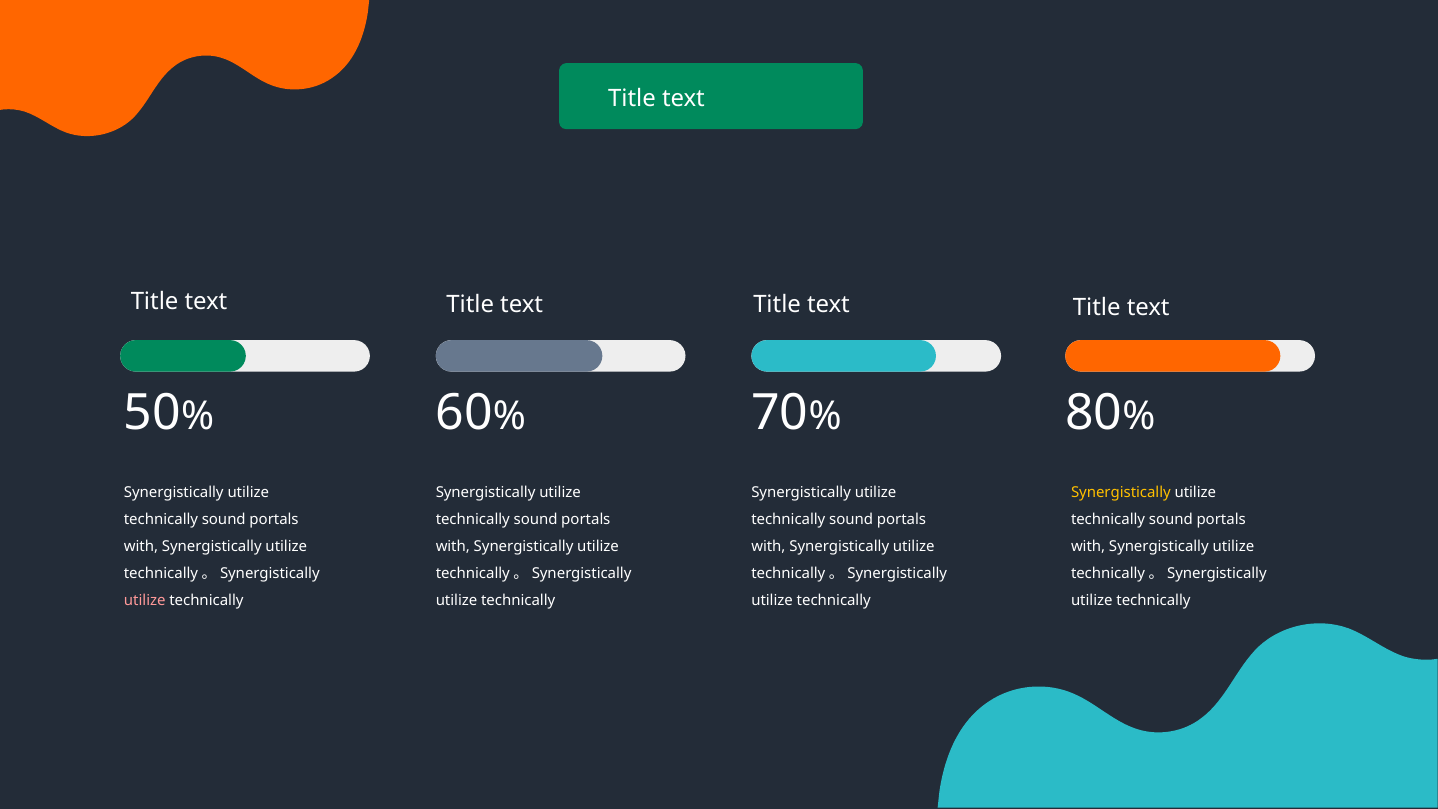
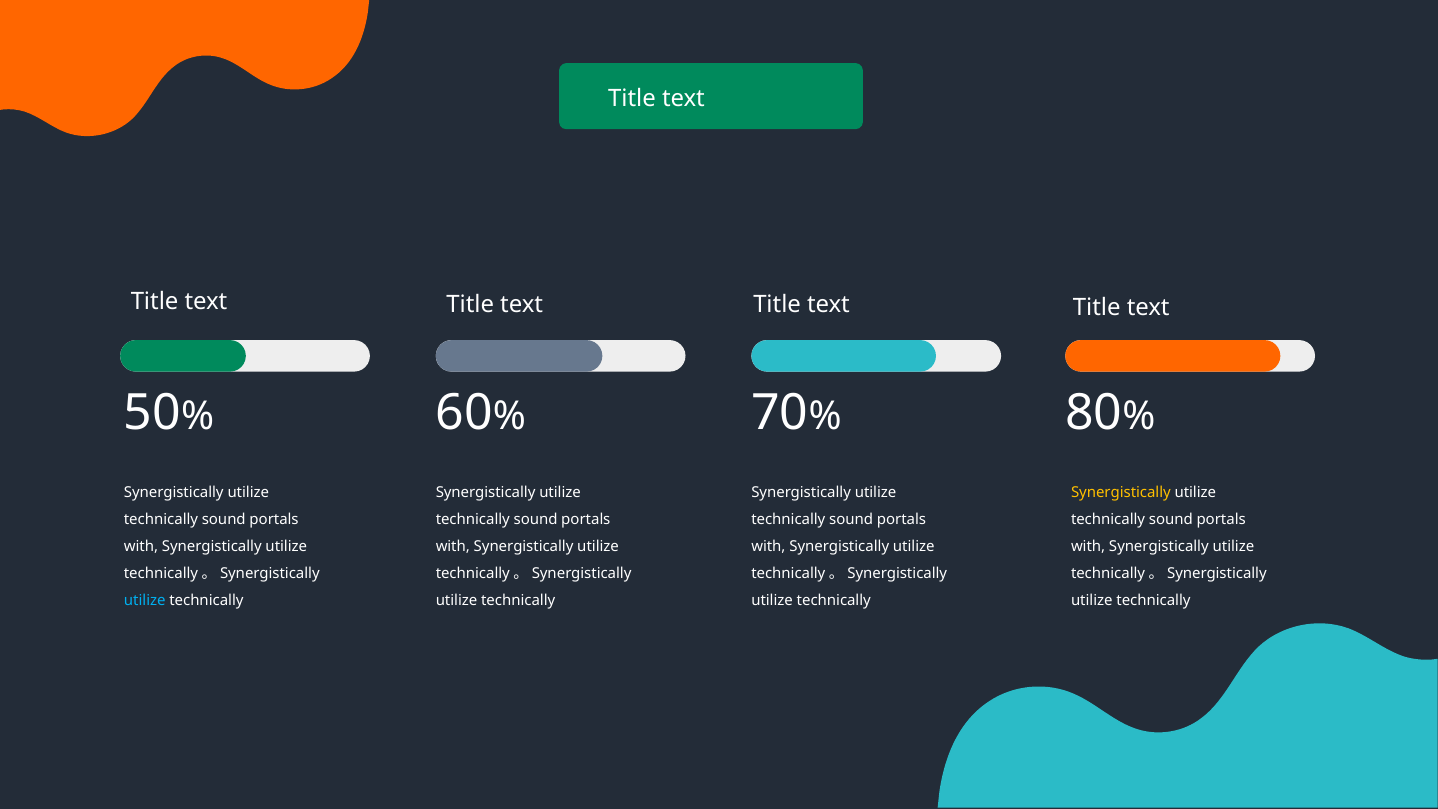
utilize colour: pink -> light blue (145, 600)
